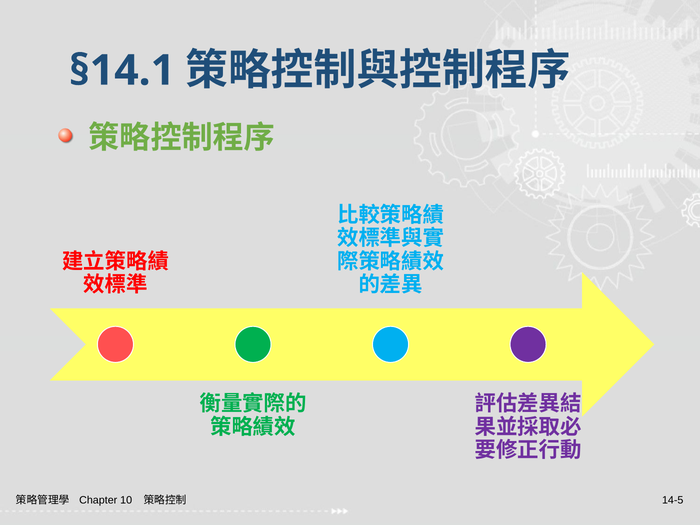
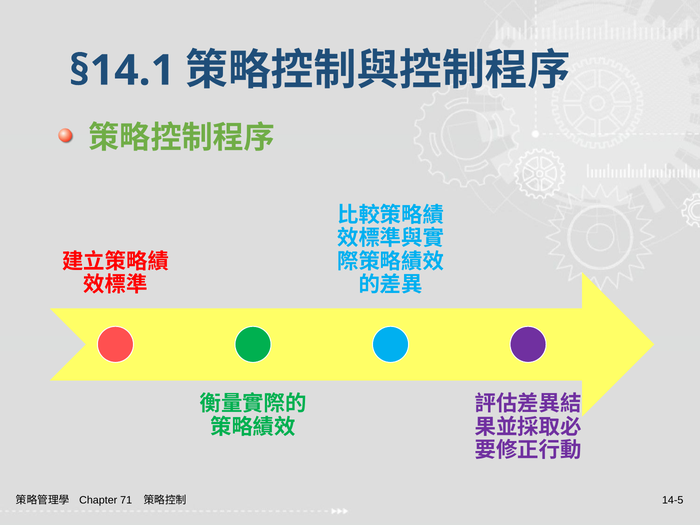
10: 10 -> 71 (126, 500)
